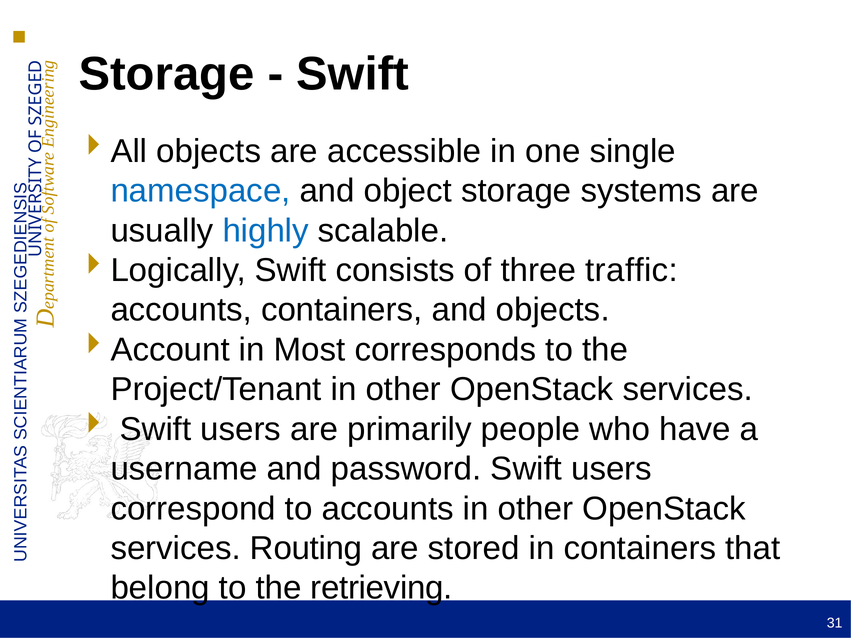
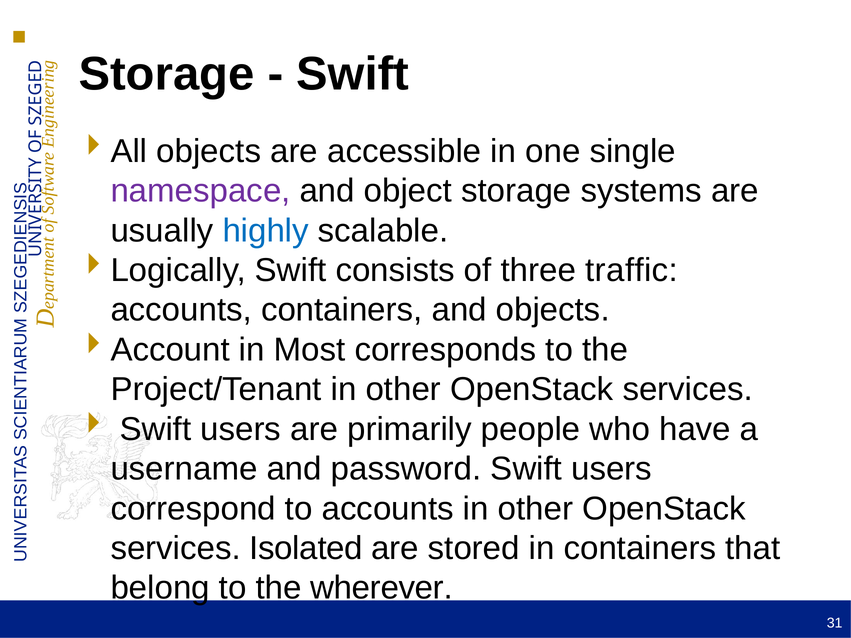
namespace colour: blue -> purple (201, 191)
Routing: Routing -> Isolated (306, 549)
retrieving: retrieving -> wherever (381, 588)
